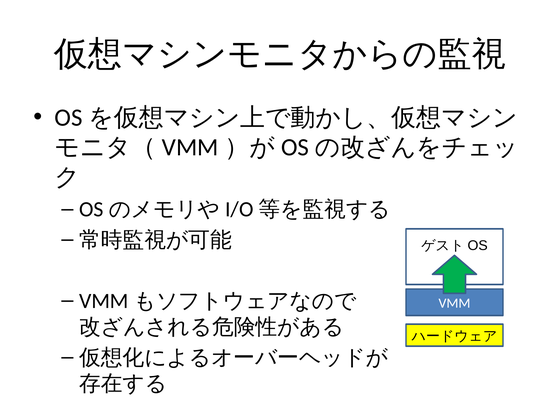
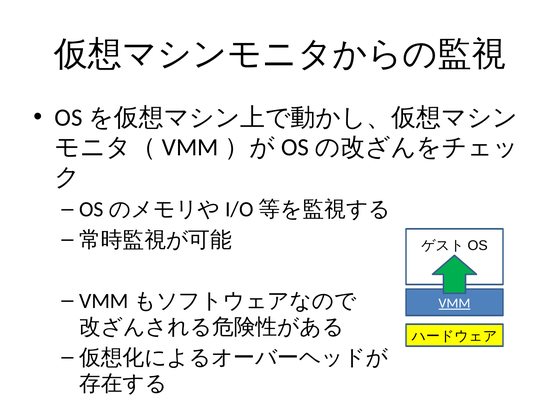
VMM underline: none -> present (454, 303)
